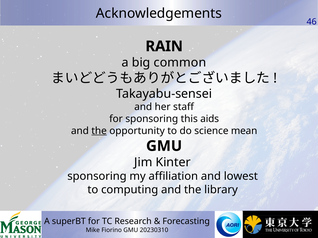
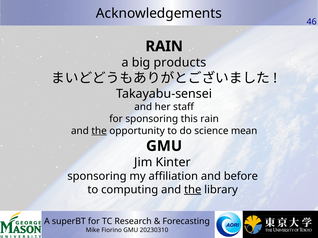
common: common -> products (180, 63)
this aids: aids -> rain (210, 119)
lowest: lowest -> before (241, 177)
the underline: none -> present (193, 190)
